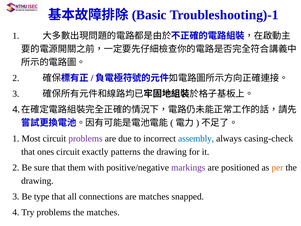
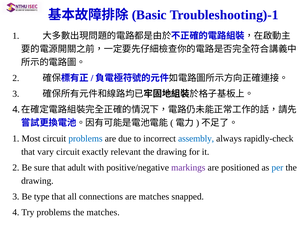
problems colour: purple -> blue (85, 138)
casing-check: casing-check -> rapidly-check (269, 138)
ones: ones -> vary (46, 152)
patterns: patterns -> relevant (126, 152)
them: them -> adult (77, 167)
per colour: orange -> blue (277, 167)
